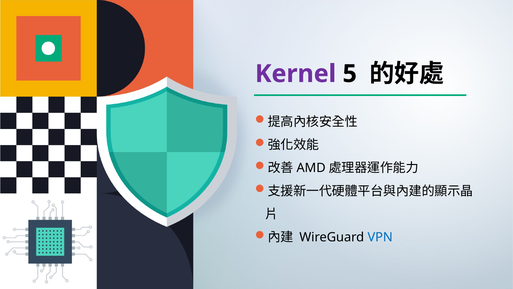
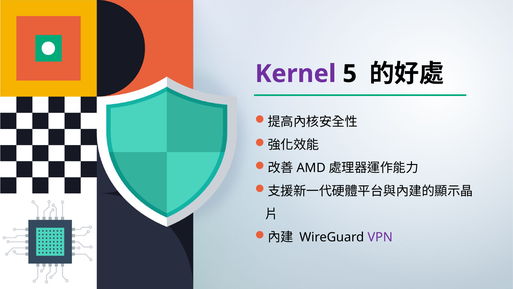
VPN colour: blue -> purple (380, 237)
